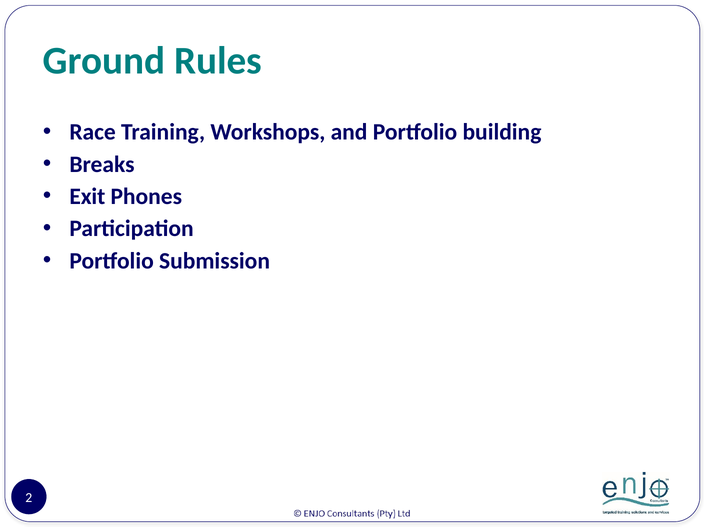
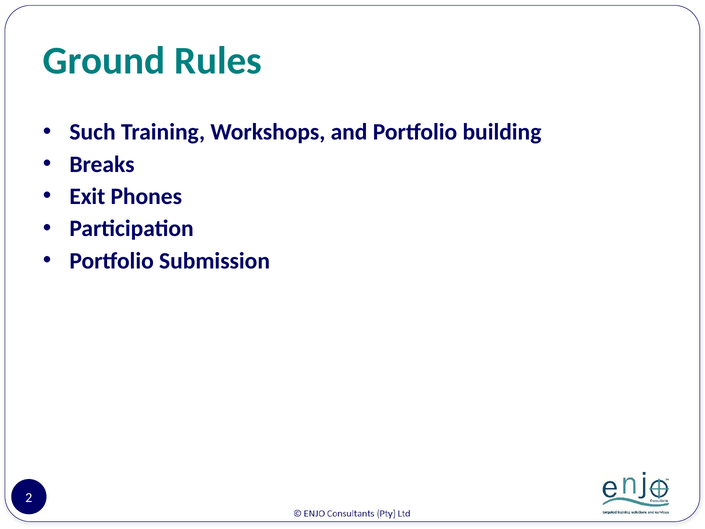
Race: Race -> Such (93, 132)
